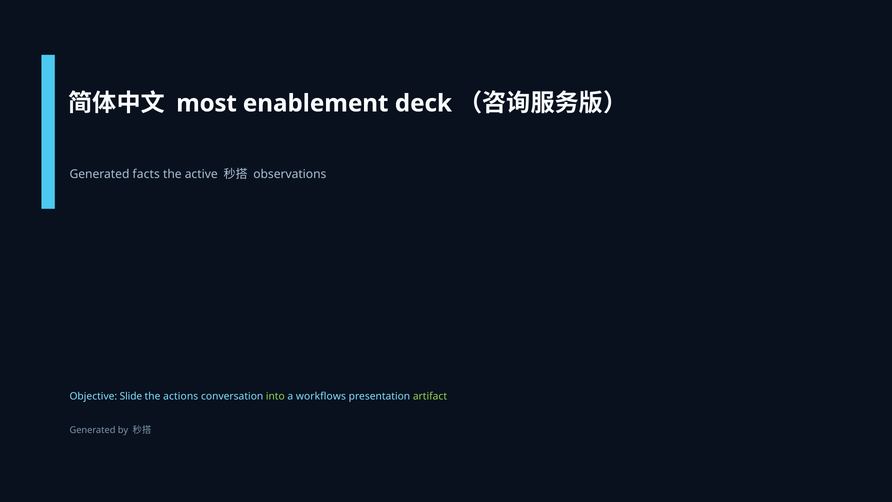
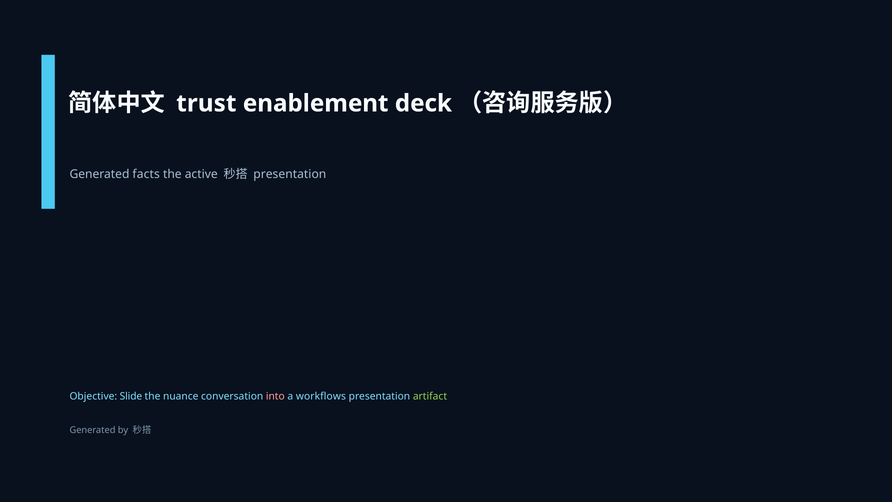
most: most -> trust (206, 103)
observations: observations -> presentation (290, 174)
actions: actions -> nuance (181, 396)
into colour: light green -> pink (275, 396)
